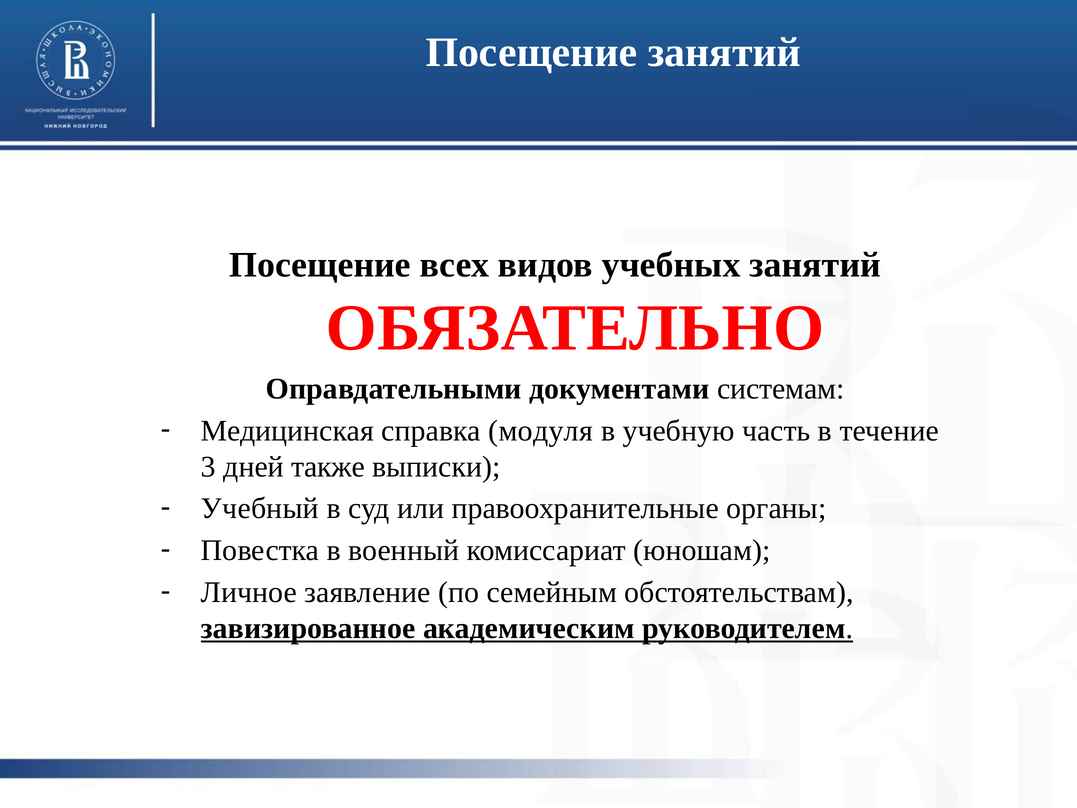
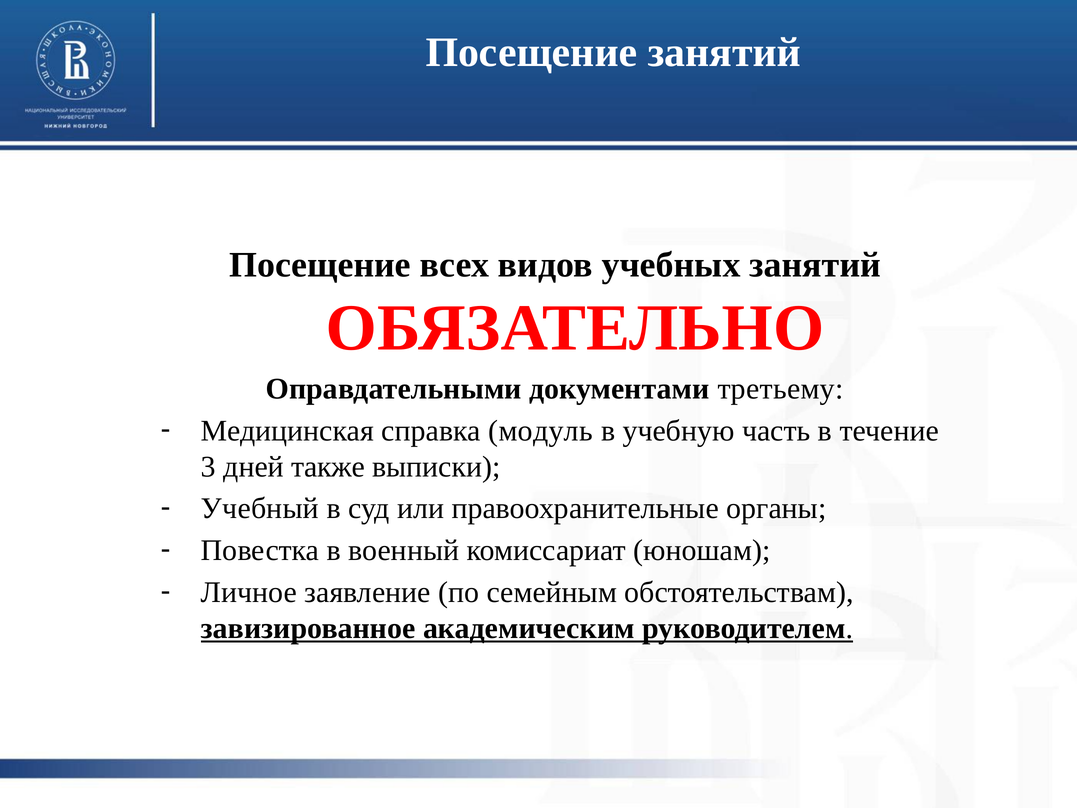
системам: системам -> третьему (781, 389)
модуля: модуля -> модуль (541, 431)
